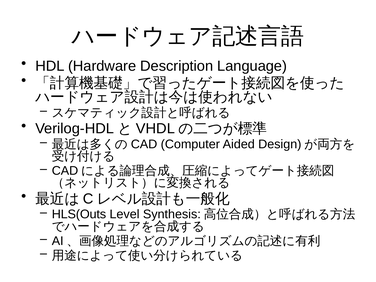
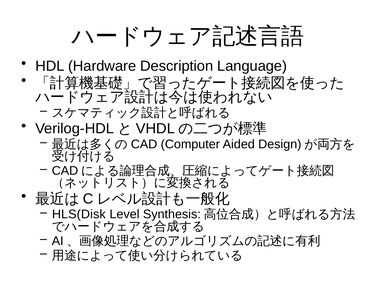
HLS(Outs: HLS(Outs -> HLS(Disk (79, 214)
